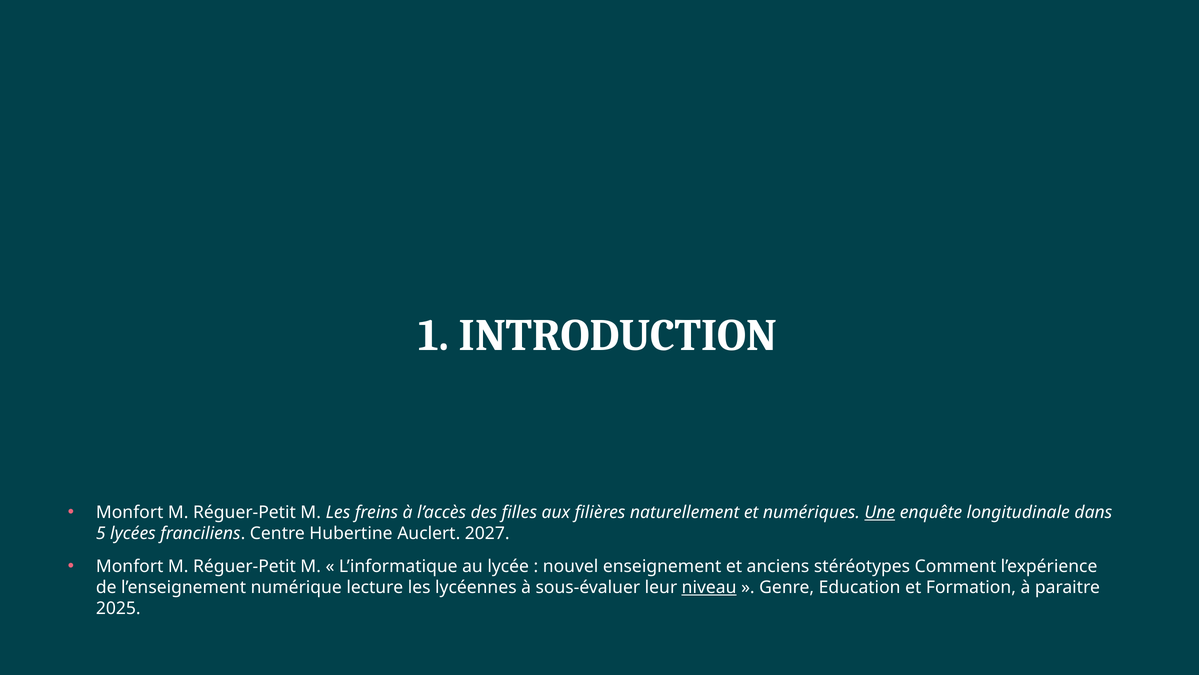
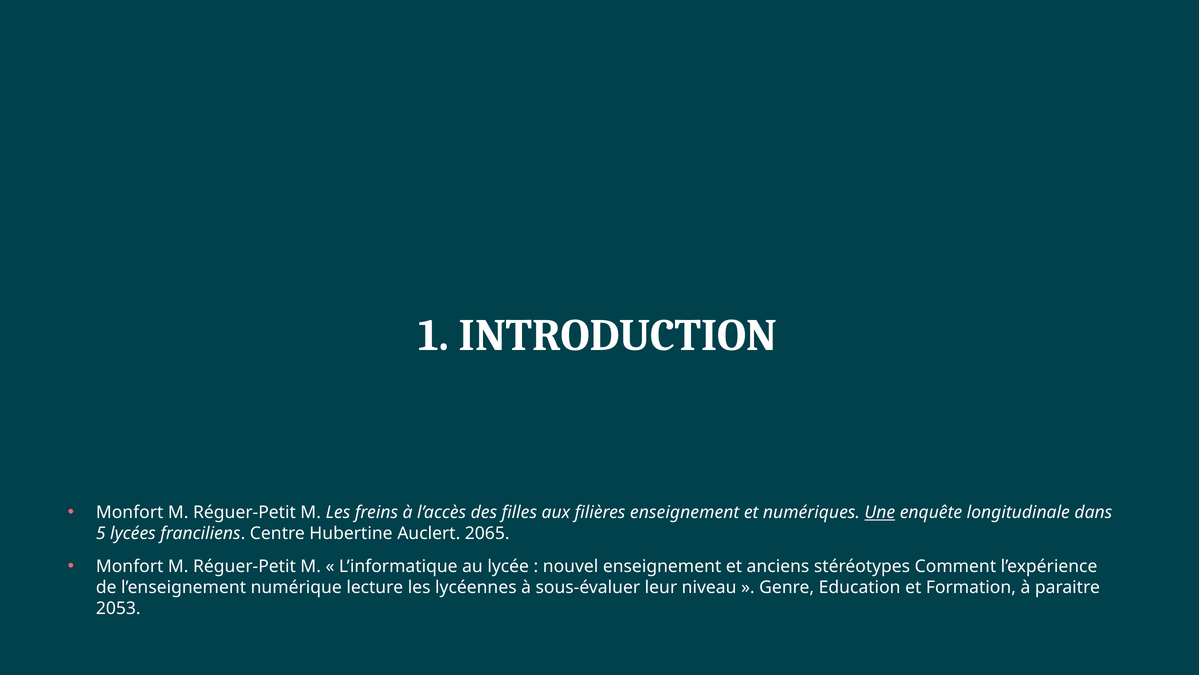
filières naturellement: naturellement -> enseignement (685, 512)
2027: 2027 -> 2065 (487, 533)
niveau underline: present -> none (709, 587)
2025: 2025 -> 2053 (118, 608)
